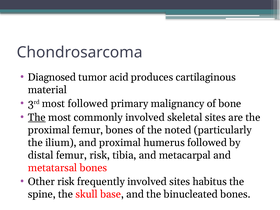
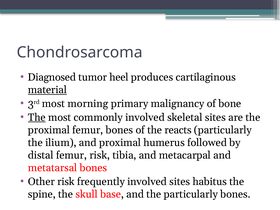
acid: acid -> heel (119, 77)
material underline: none -> present (47, 90)
most followed: followed -> morning (88, 104)
noted: noted -> reacts (178, 130)
the binucleated: binucleated -> particularly (191, 194)
